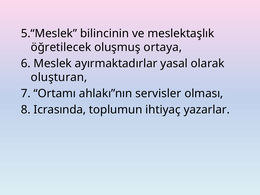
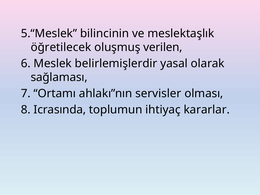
ortaya: ortaya -> verilen (163, 47)
ayırmaktadırlar: ayırmaktadırlar -> belirlemişlerdir (116, 63)
oluşturan: oluşturan -> sağlaması (59, 77)
yazarlar: yazarlar -> kararlar (207, 110)
